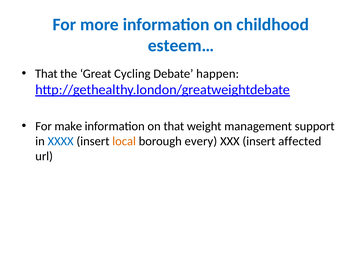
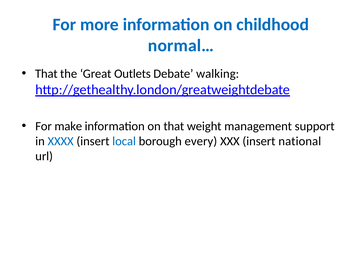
esteem…: esteem… -> normal… (181, 46)
Cycling: Cycling -> Outlets (132, 74)
happen: happen -> walking (218, 74)
local colour: orange -> blue (124, 141)
affected: affected -> national (300, 141)
